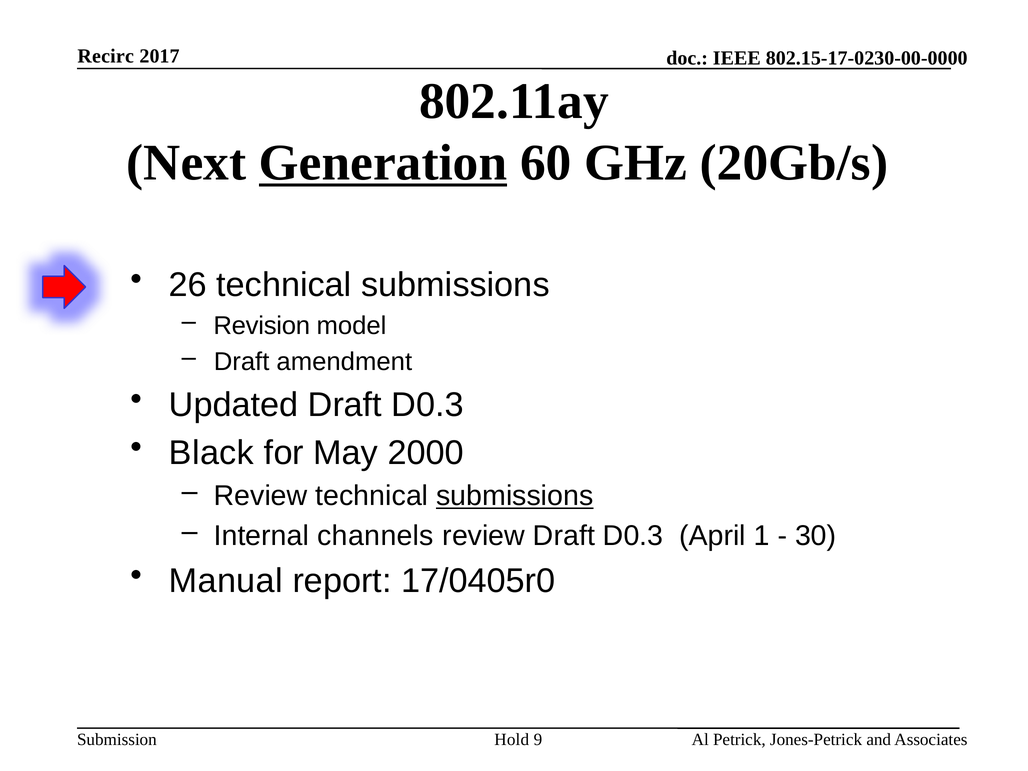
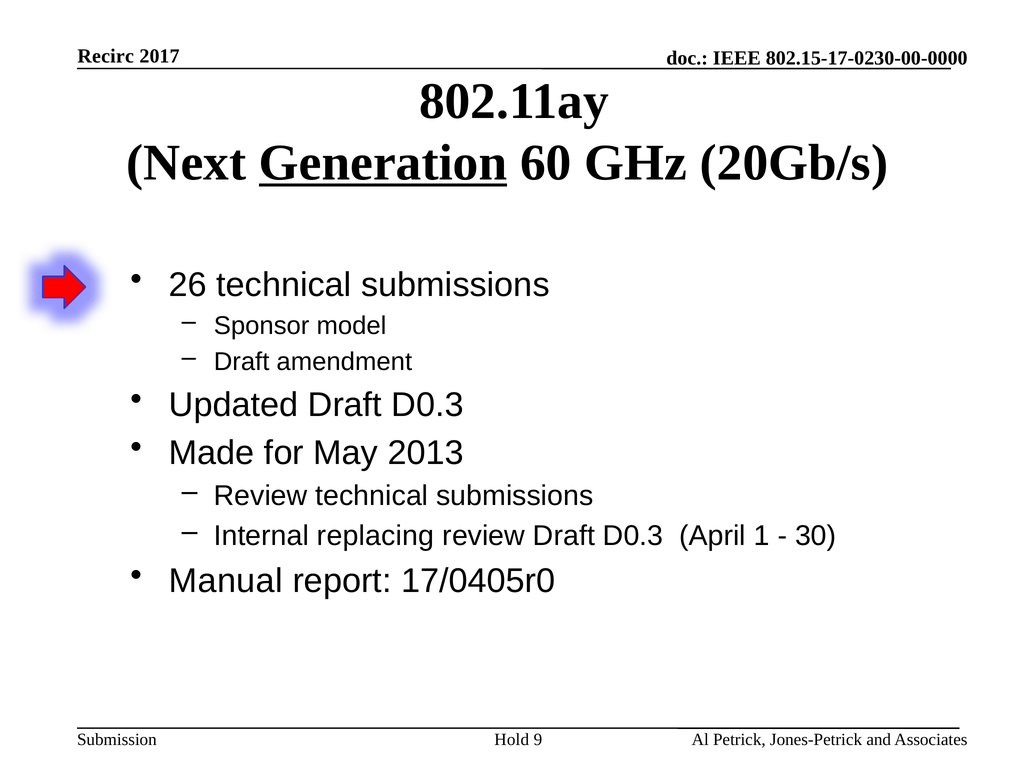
Revision: Revision -> Sponsor (262, 326)
Black: Black -> Made (212, 453)
2000: 2000 -> 2013 (426, 453)
submissions underline: present -> none (515, 496)
channels: channels -> replacing (376, 536)
